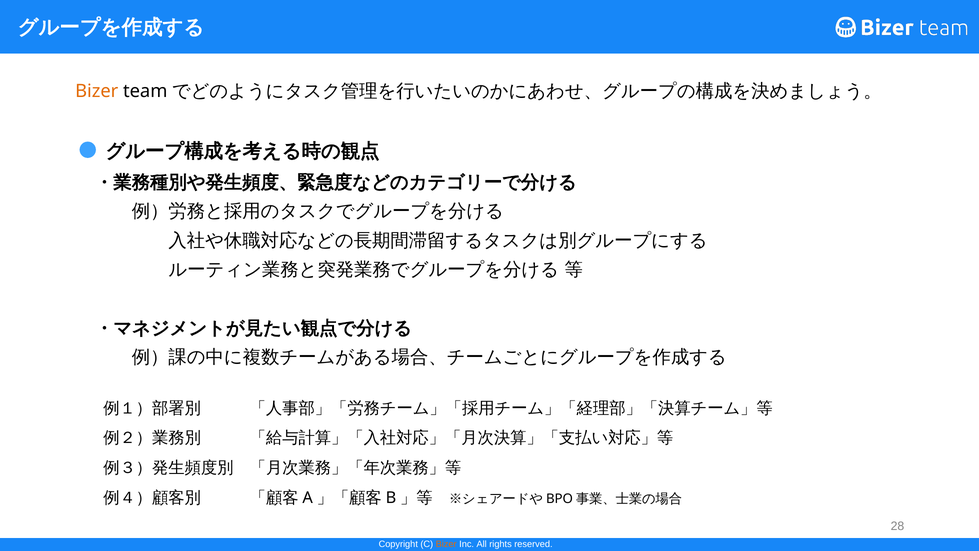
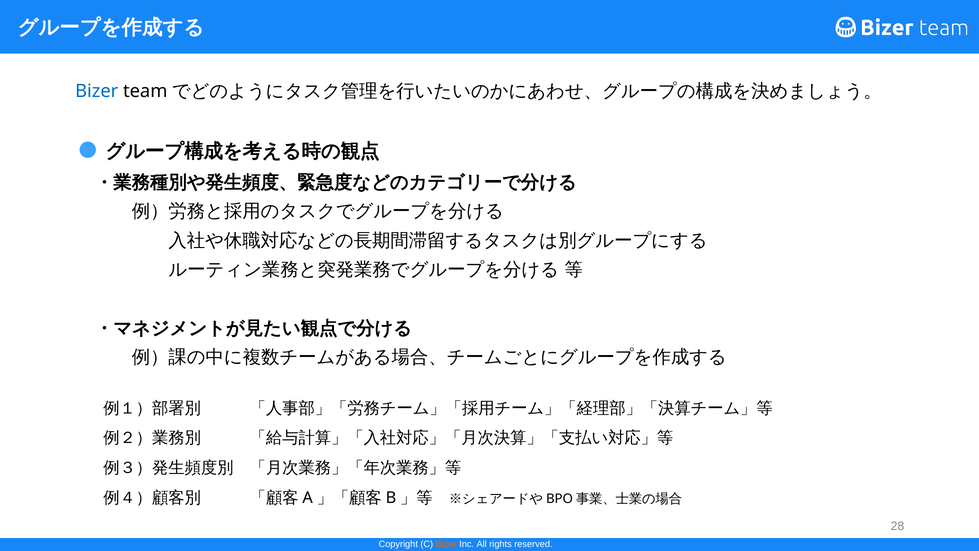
Bizer colour: orange -> blue (97, 91)
